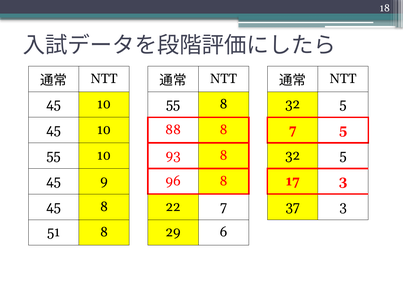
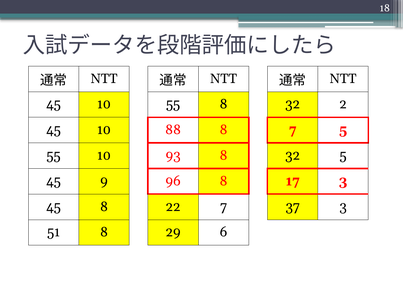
55 8 32 5: 5 -> 2 (343, 104)
